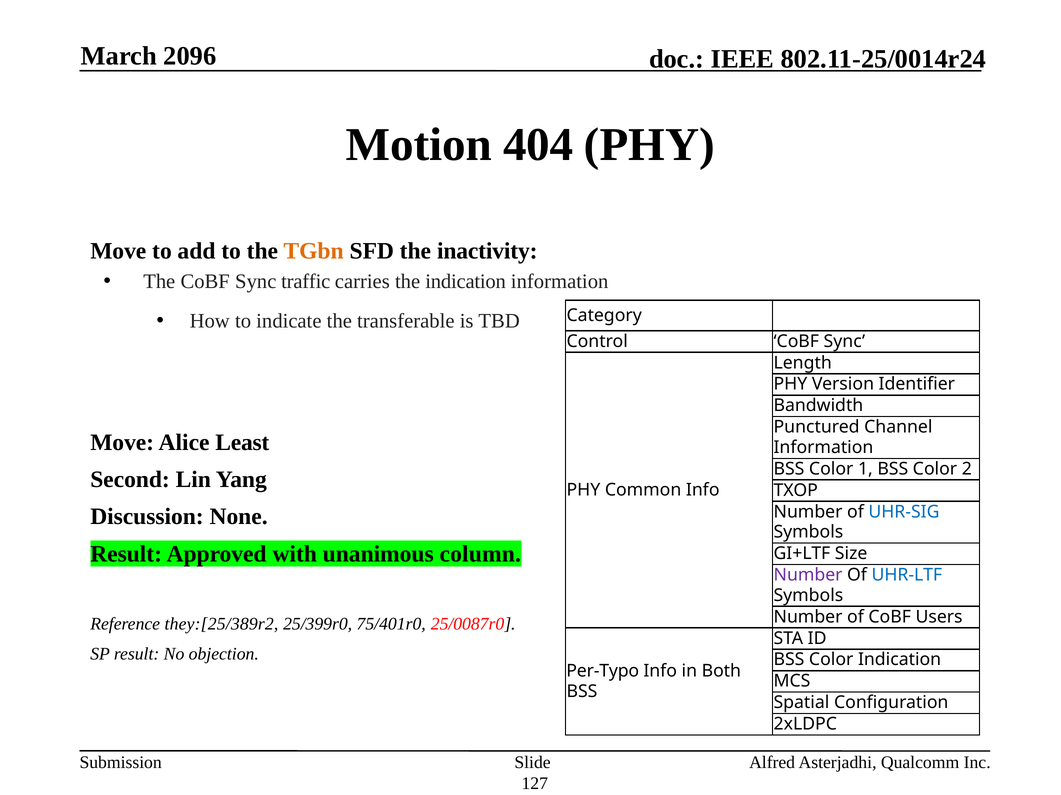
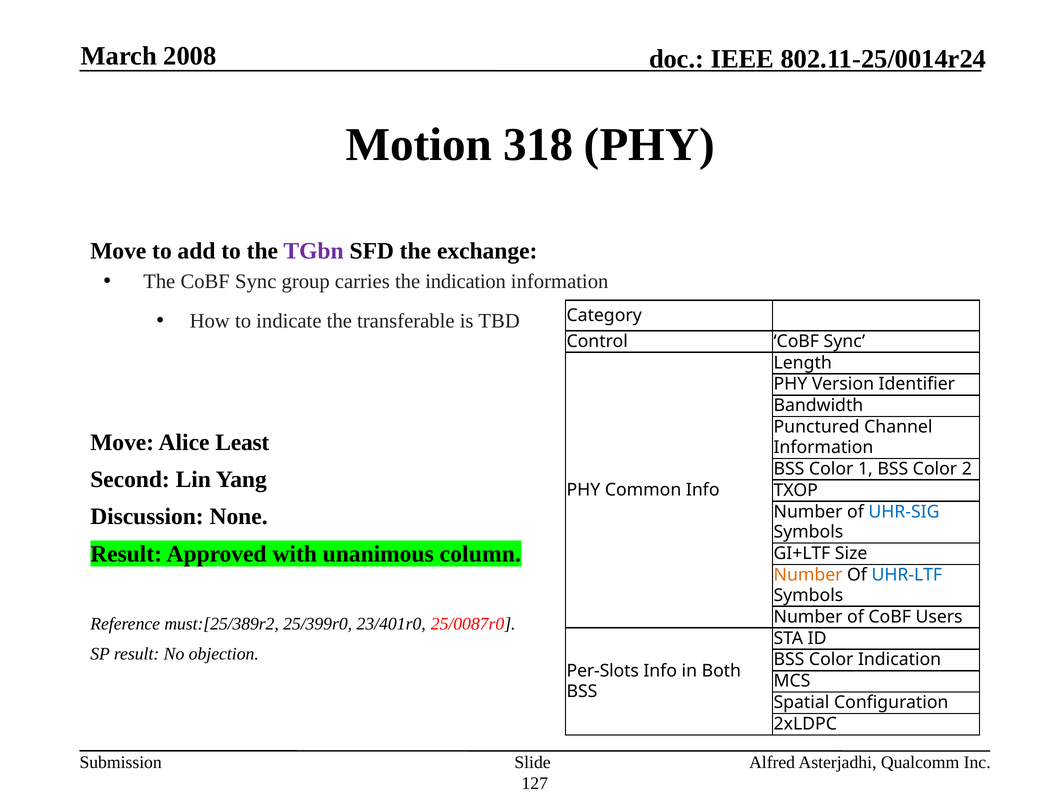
2096: 2096 -> 2008 (190, 56)
404: 404 -> 318 (538, 145)
TGbn colour: orange -> purple (314, 251)
inactivity: inactivity -> exchange (487, 251)
traffic: traffic -> group (306, 282)
Number colour: purple -> orange (808, 576)
they:[25/389r2: they:[25/389r2 -> must:[25/389r2 (222, 625)
75/401r0: 75/401r0 -> 23/401r0 (391, 625)
Per-Typo: Per-Typo -> Per-Slots (603, 672)
